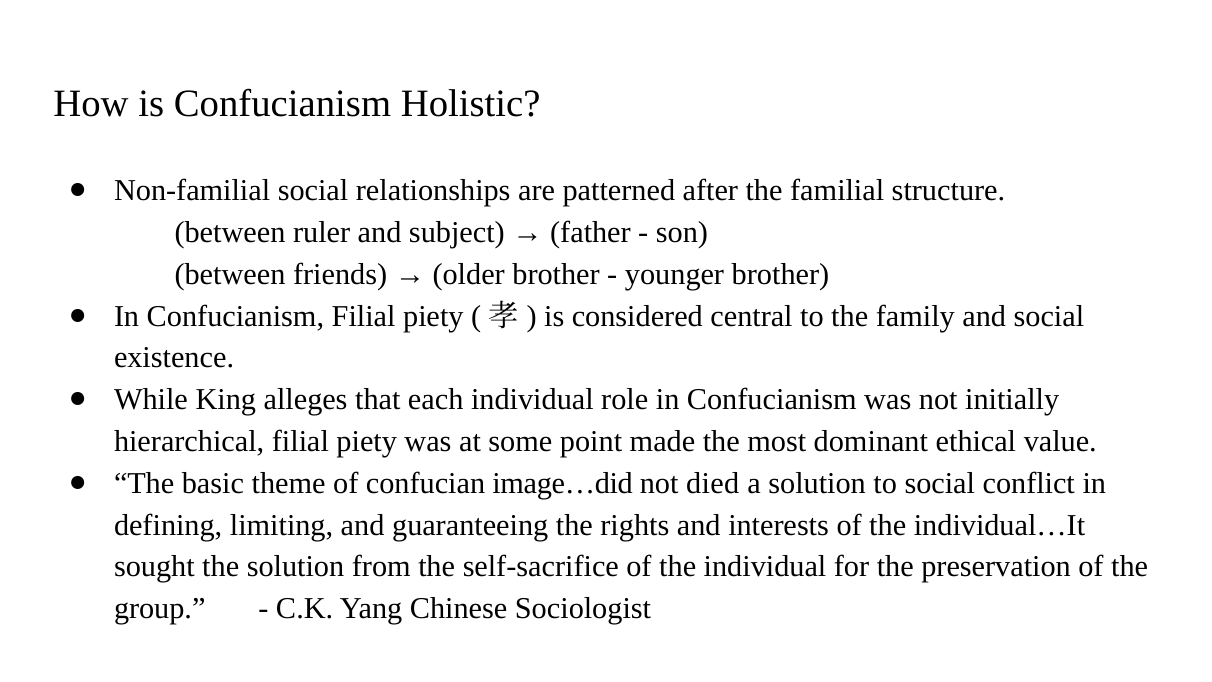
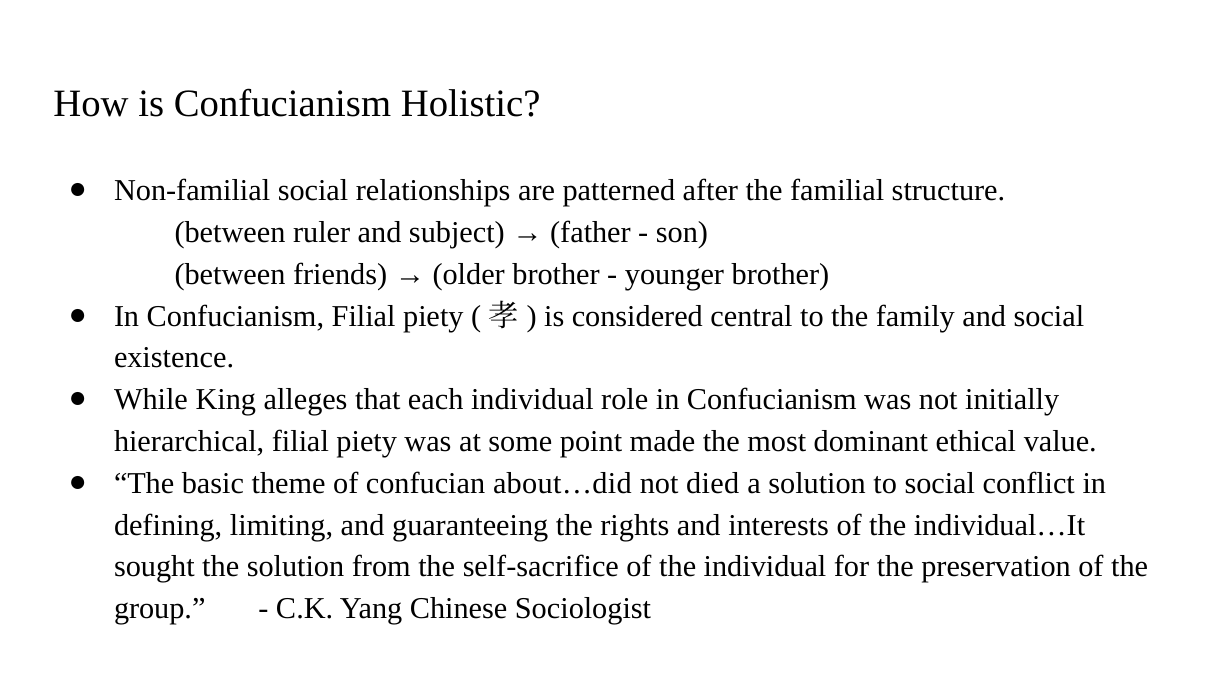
image…did: image…did -> about…did (562, 483)
